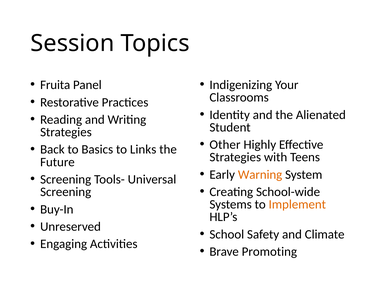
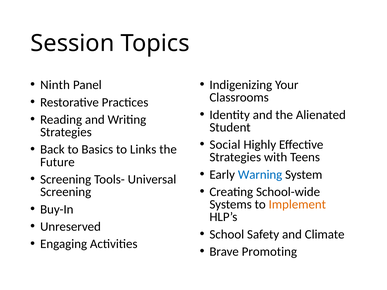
Fruita: Fruita -> Ninth (55, 85)
Other: Other -> Social (225, 145)
Warning colour: orange -> blue (260, 175)
